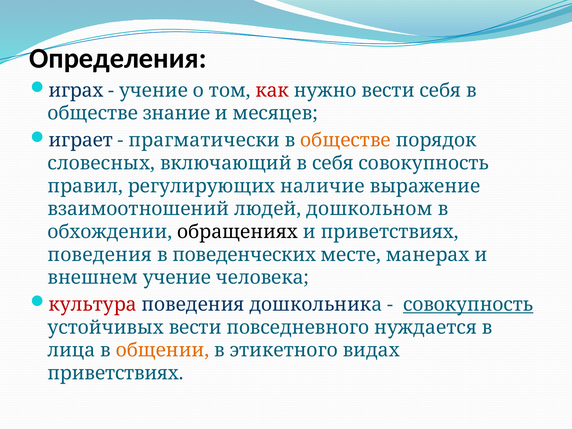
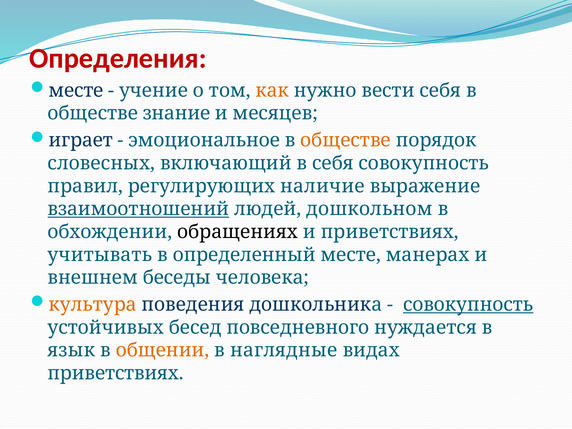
Определения colour: black -> red (118, 58)
играх: играх -> месте (76, 90)
как colour: red -> orange (272, 90)
прагматически: прагматически -> эмоциональное (204, 140)
взаимоотношений underline: none -> present (138, 209)
поведения: поведения -> учитывать (100, 255)
поведенческих: поведенческих -> определенный (244, 255)
внешнем учение: учение -> беседы (177, 278)
культура colour: red -> orange (93, 305)
устойчивых вести: вести -> бесед (195, 327)
лица: лица -> язык (71, 350)
этикетного: этикетного -> наглядные (284, 350)
